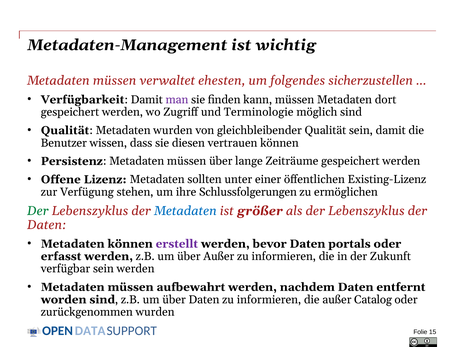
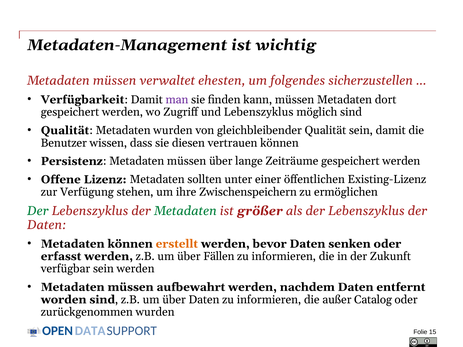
und Terminologie: Terminologie -> Lebenszyklus (259, 112)
Schlussfolgerungen: Schlussfolgerungen -> Zwischenspeichern (248, 192)
Metadaten colour: blue -> green (185, 211)
erstellt colour: purple -> orange (177, 244)
portals: portals -> senken (349, 244)
über Außer: Außer -> Fällen (219, 256)
